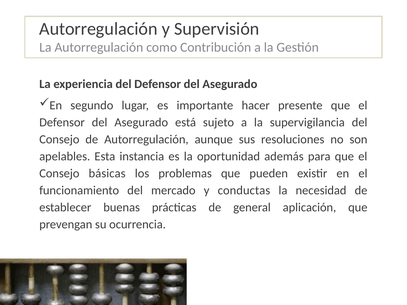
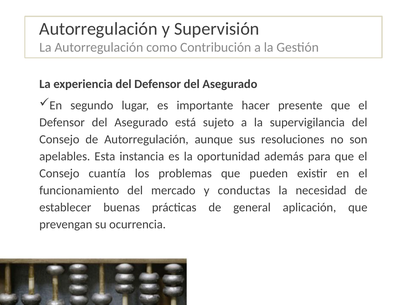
básicas: básicas -> cuantía (107, 174)
